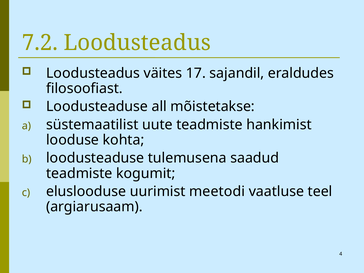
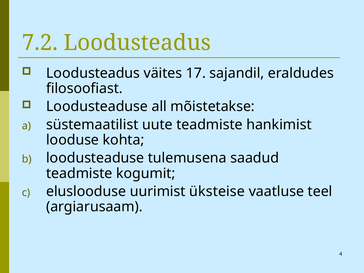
meetodi: meetodi -> üksteise (217, 191)
